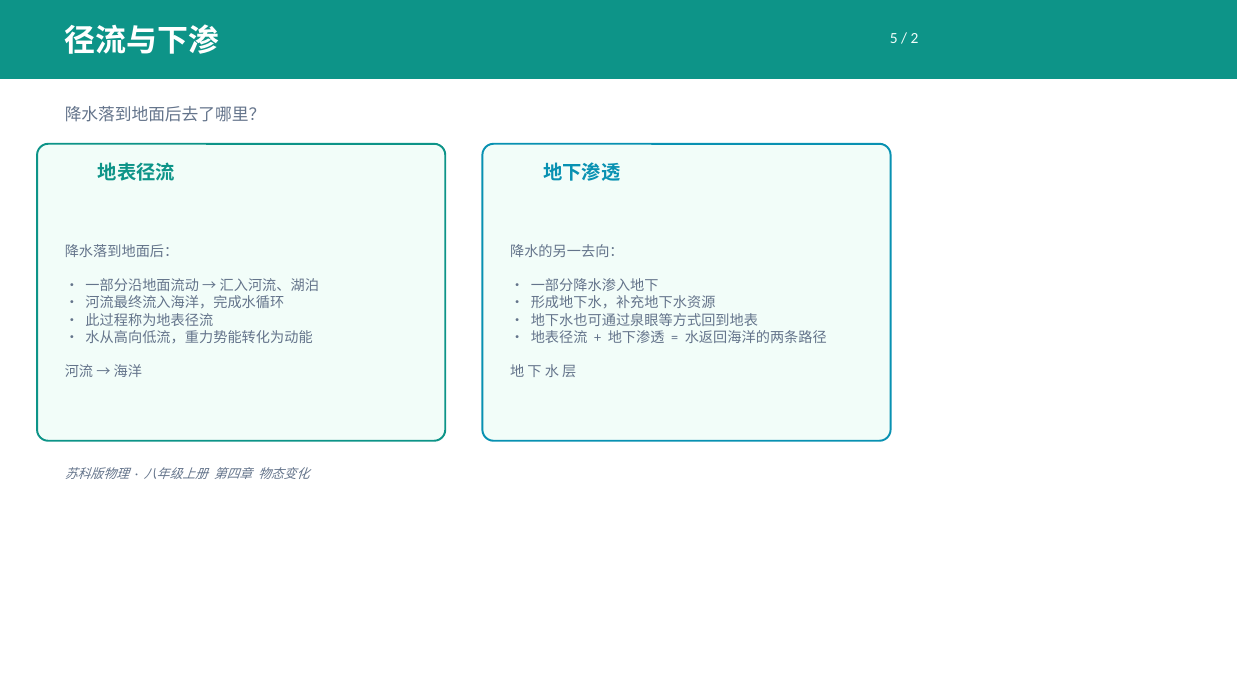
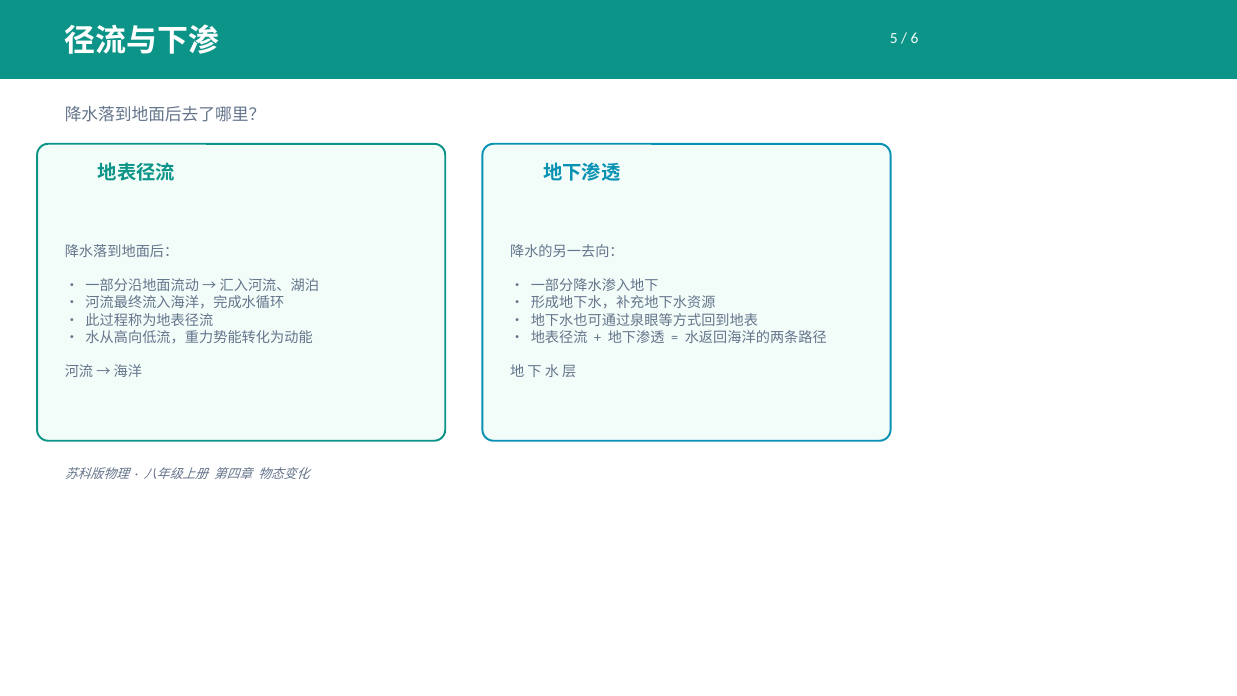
2: 2 -> 6 (915, 38)
